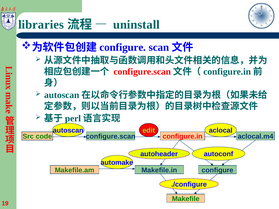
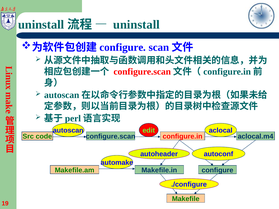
libraries: libraries -> uninstall (41, 25)
